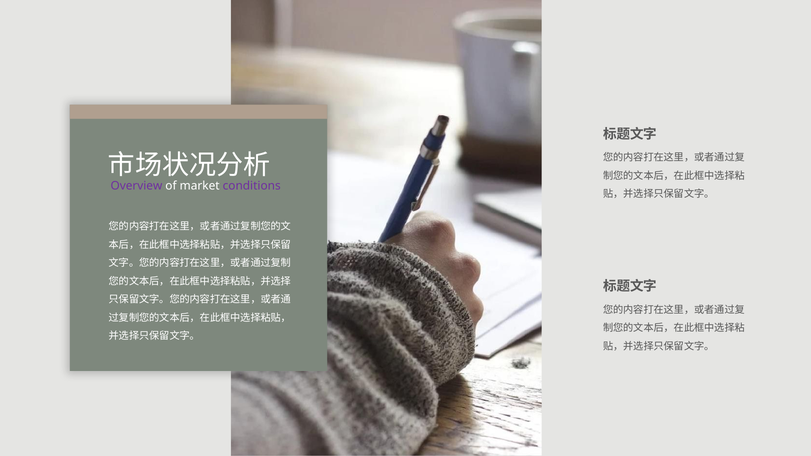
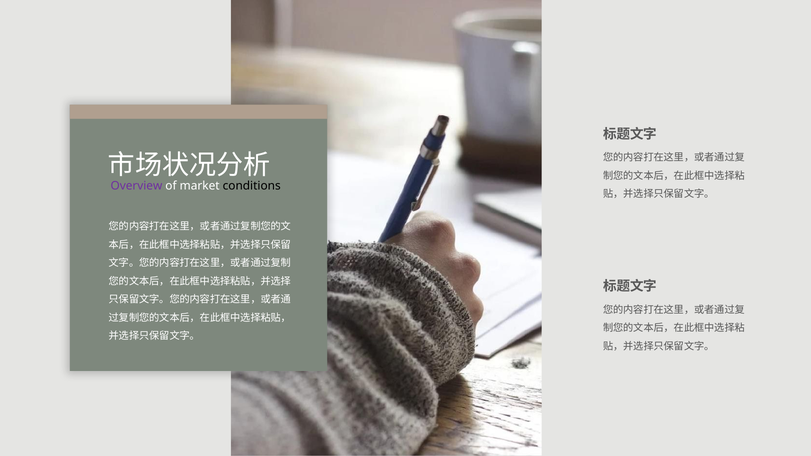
conditions colour: purple -> black (252, 186)
